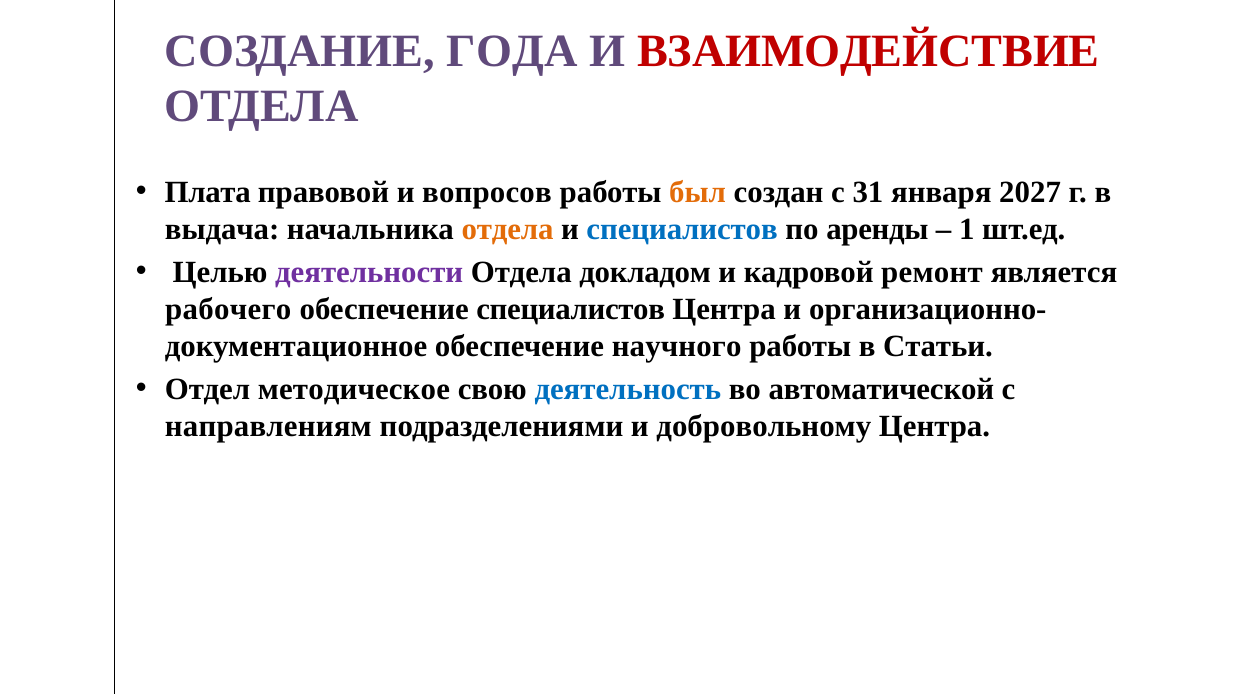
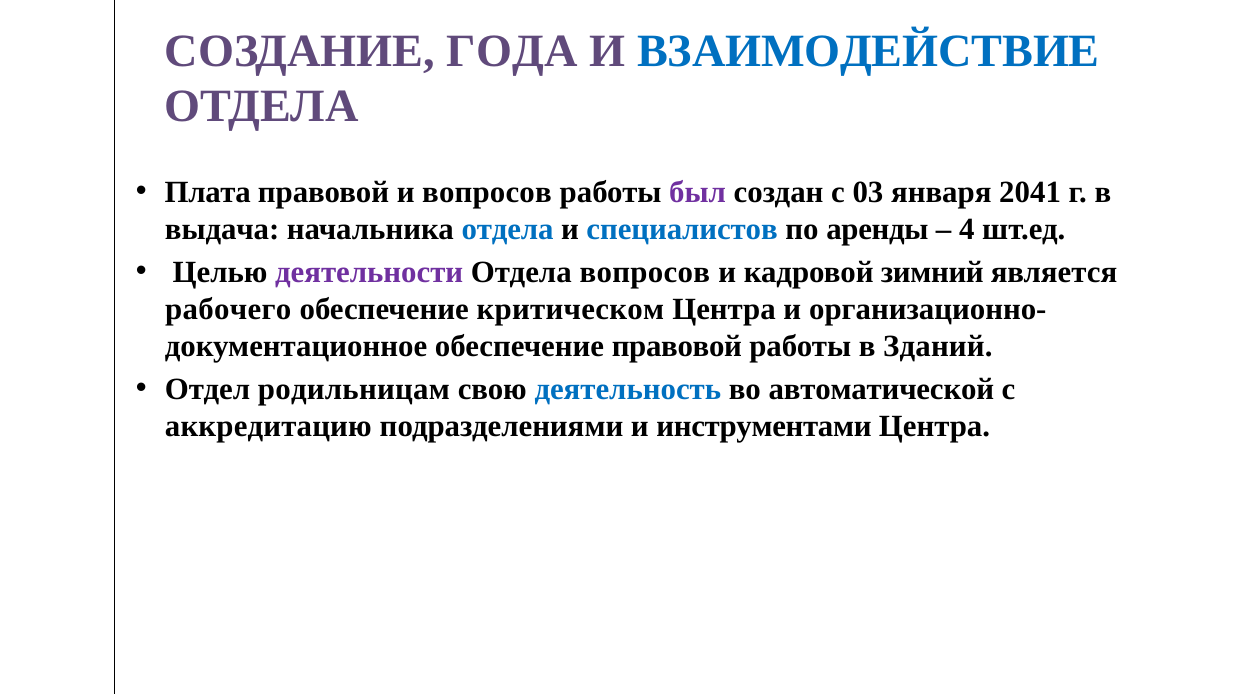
ВЗАИМОДЕЙСТВИЕ colour: red -> blue (868, 51)
был colour: orange -> purple (698, 192)
31: 31 -> 03 (868, 192)
2027: 2027 -> 2041 (1030, 192)
отдела colour: orange -> blue (508, 229)
1: 1 -> 4 (967, 229)
Отдела докладом: докладом -> вопросов (645, 272)
ремонт: ремонт -> зимний (932, 272)
обеспечение специалистов: специалистов -> критическом (570, 309)
обеспечение научного: научного -> правовой (677, 346)
Статьи: Статьи -> Зданий (938, 346)
методическое: методическое -> родильницам (354, 389)
направлениям: направлениям -> аккредитацию (268, 426)
добровольному: добровольному -> инструментами (764, 426)
